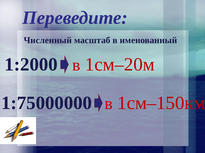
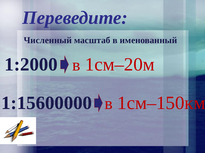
1:75000000: 1:75000000 -> 1:15600000 (47, 103)
